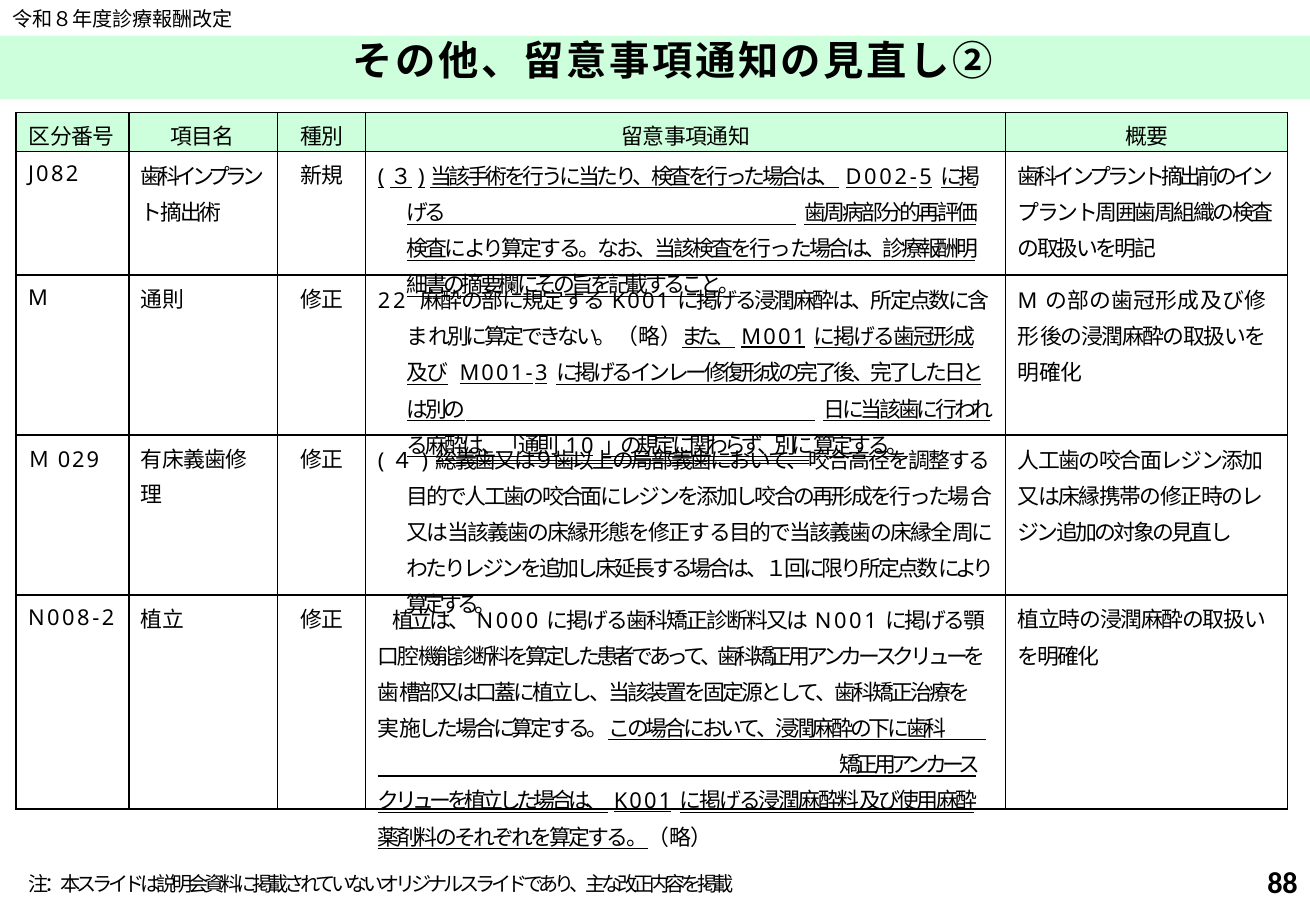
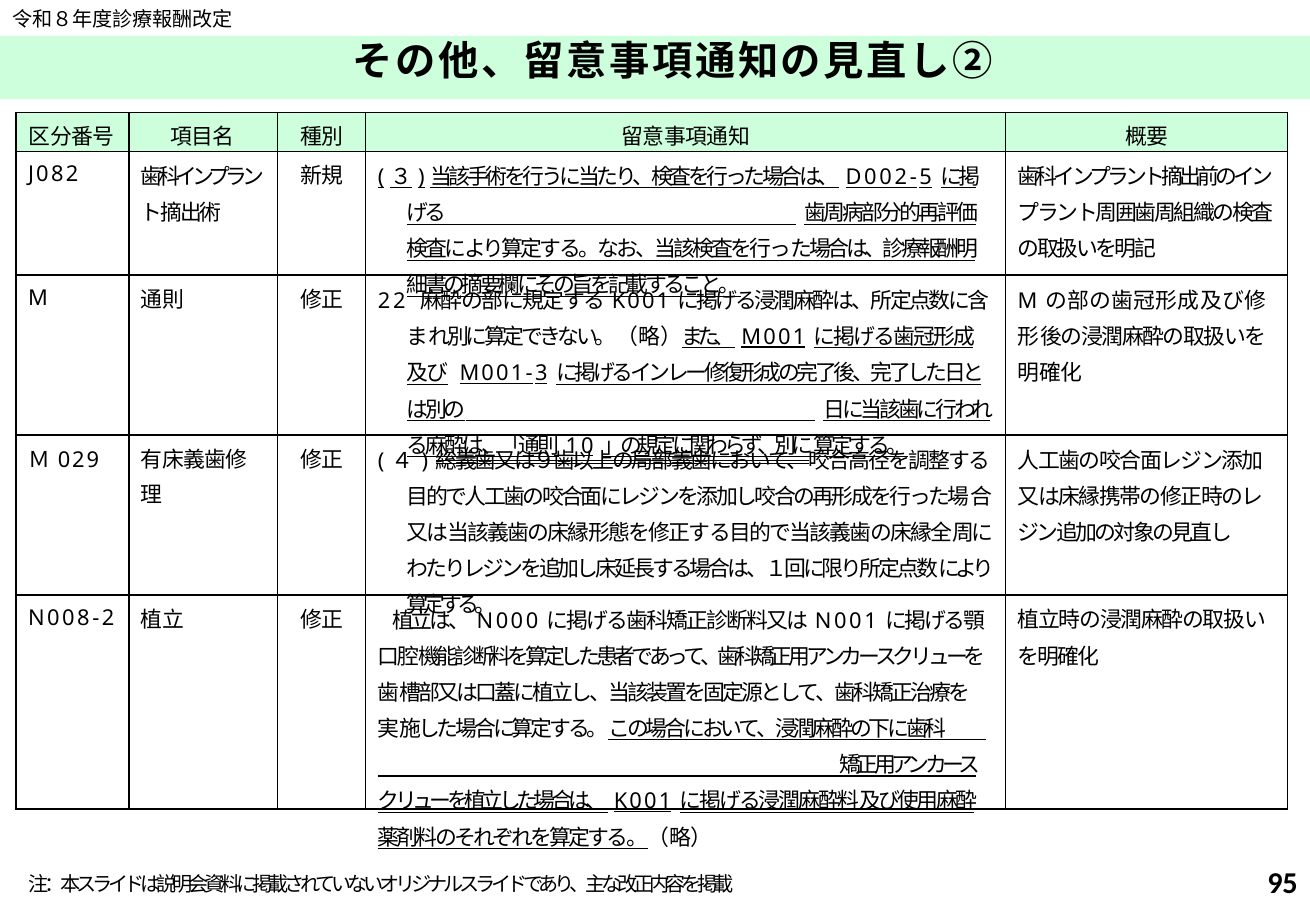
88: 88 -> 95 (1282, 884)
